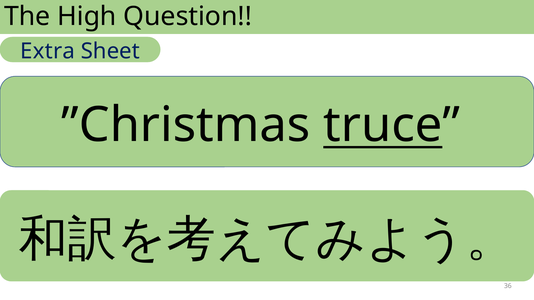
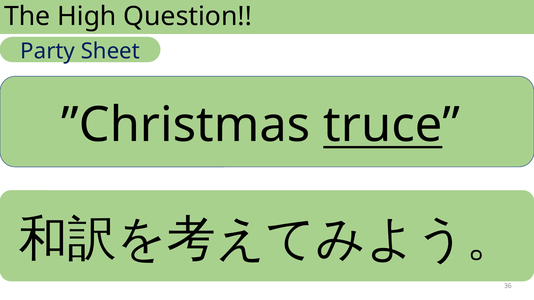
Extra: Extra -> Party (48, 51)
